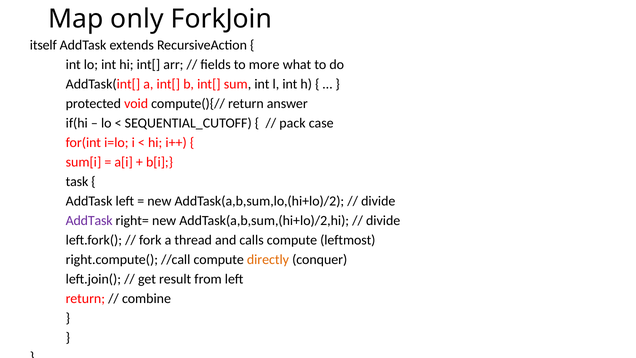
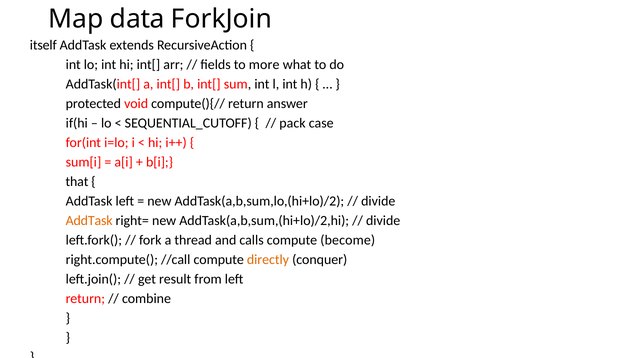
only: only -> data (137, 19)
task: task -> that (77, 181)
AddTask colour: purple -> orange (89, 220)
leftmost: leftmost -> become (348, 240)
